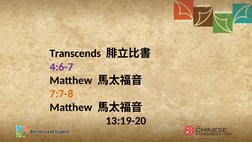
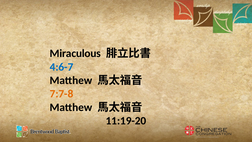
Transcends: Transcends -> Miraculous (75, 53)
4:6-7 colour: purple -> blue (62, 67)
13:19-20: 13:19-20 -> 11:19-20 (126, 121)
